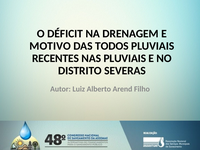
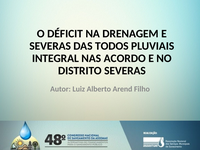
MOTIVO: MOTIVO -> SEVERAS (50, 46)
RECENTES: RECENTES -> INTEGRAL (55, 58)
NAS PLUVIAIS: PLUVIAIS -> ACORDO (125, 58)
